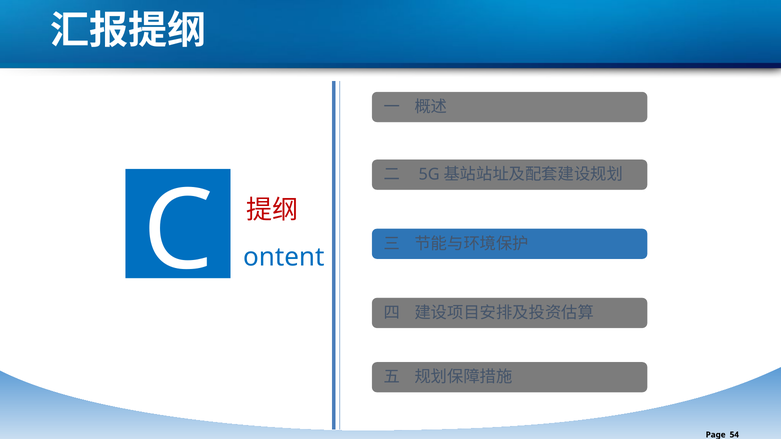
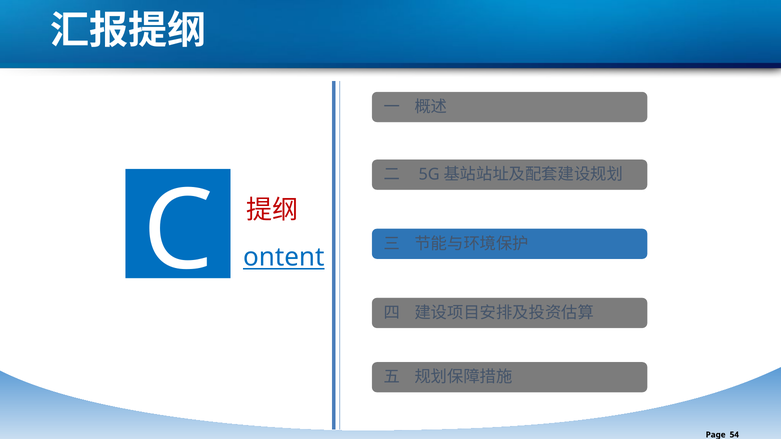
ontent underline: none -> present (284, 258)
